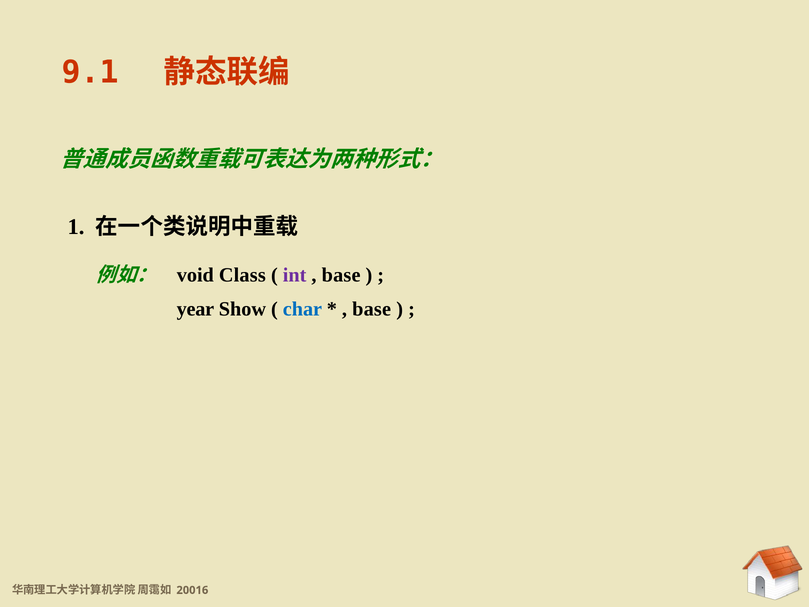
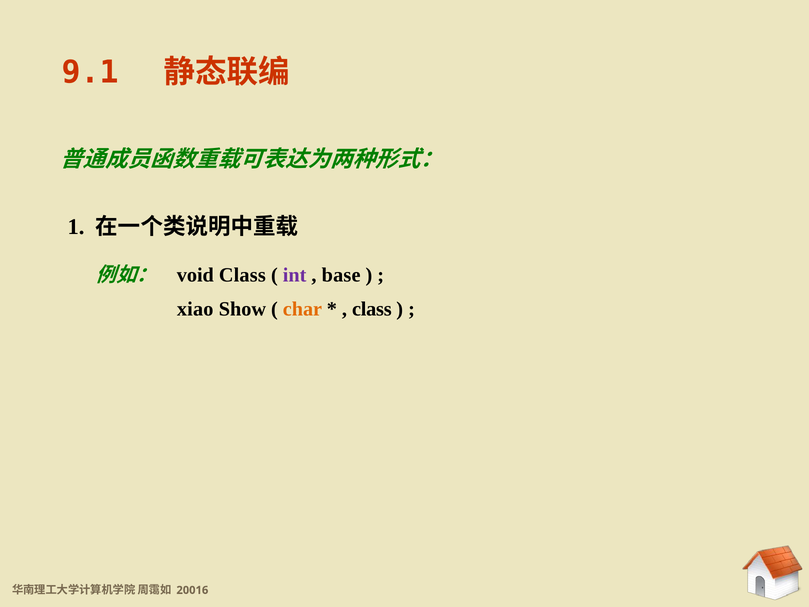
year: year -> xiao (195, 309)
char colour: blue -> orange (302, 309)
base: base -> class (372, 309)
